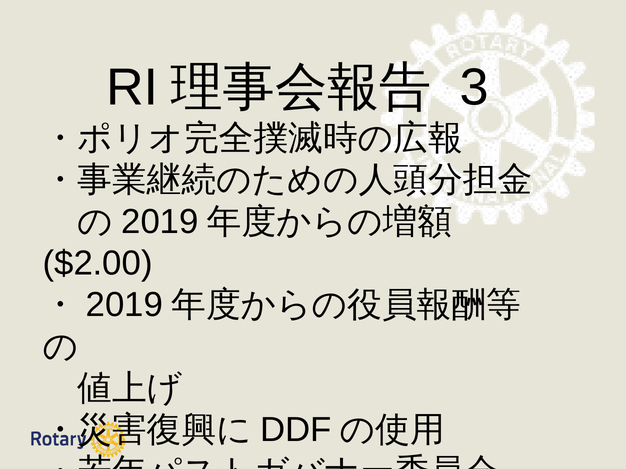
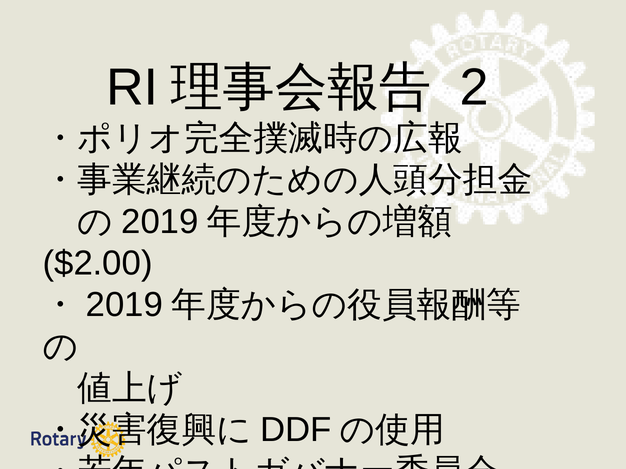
3: 3 -> 2 (474, 87)
